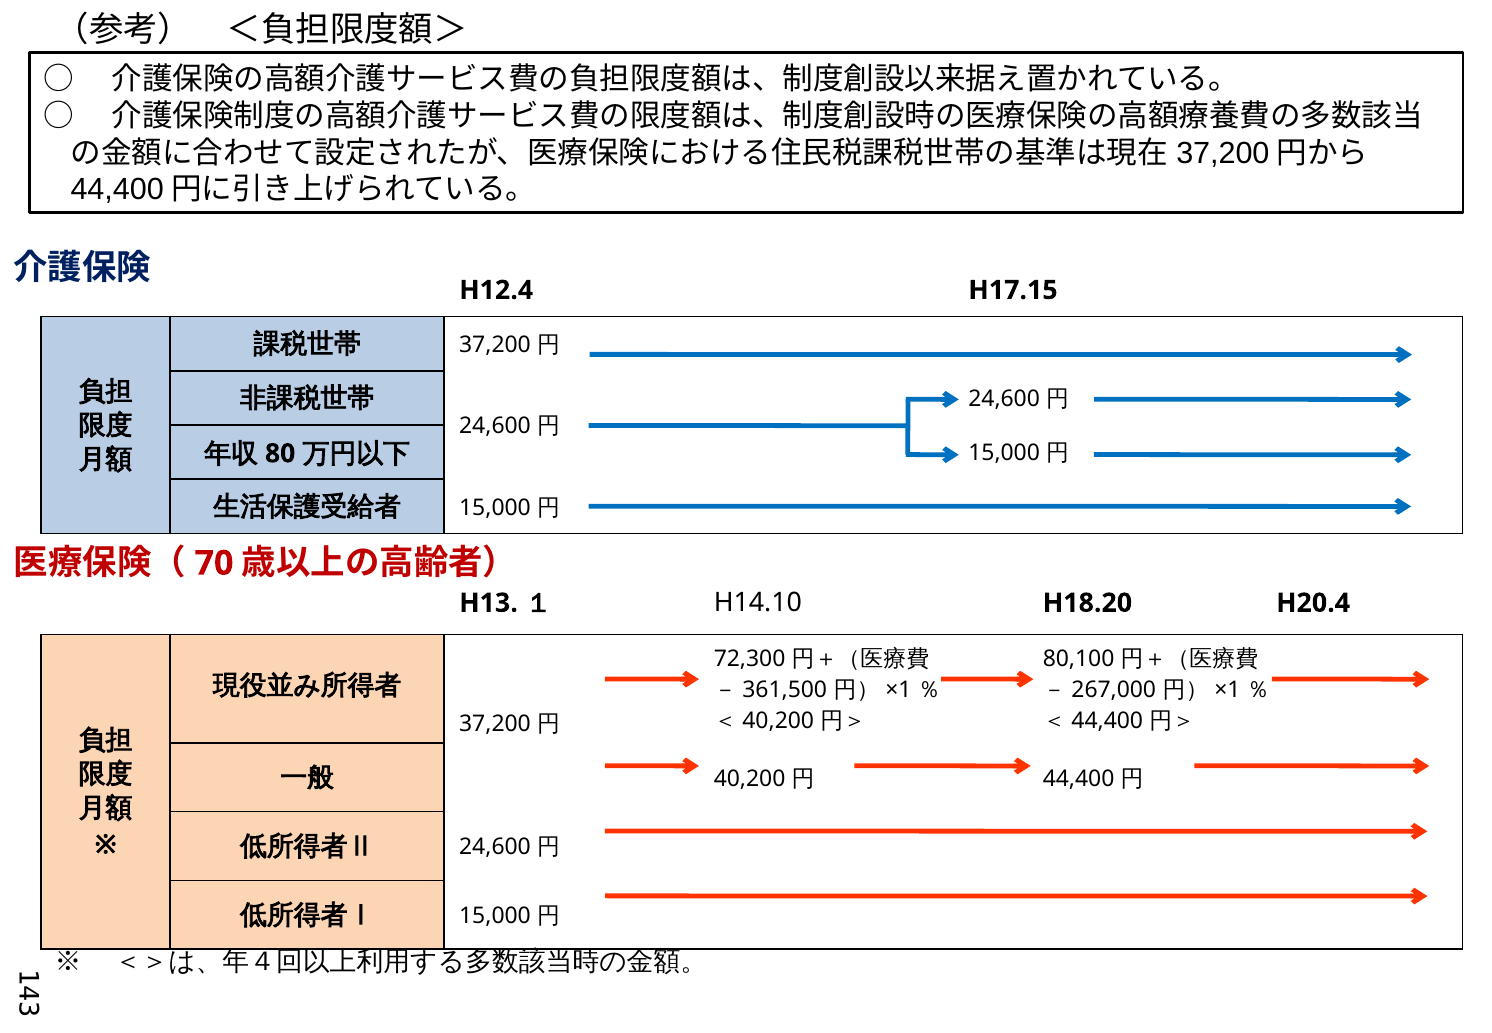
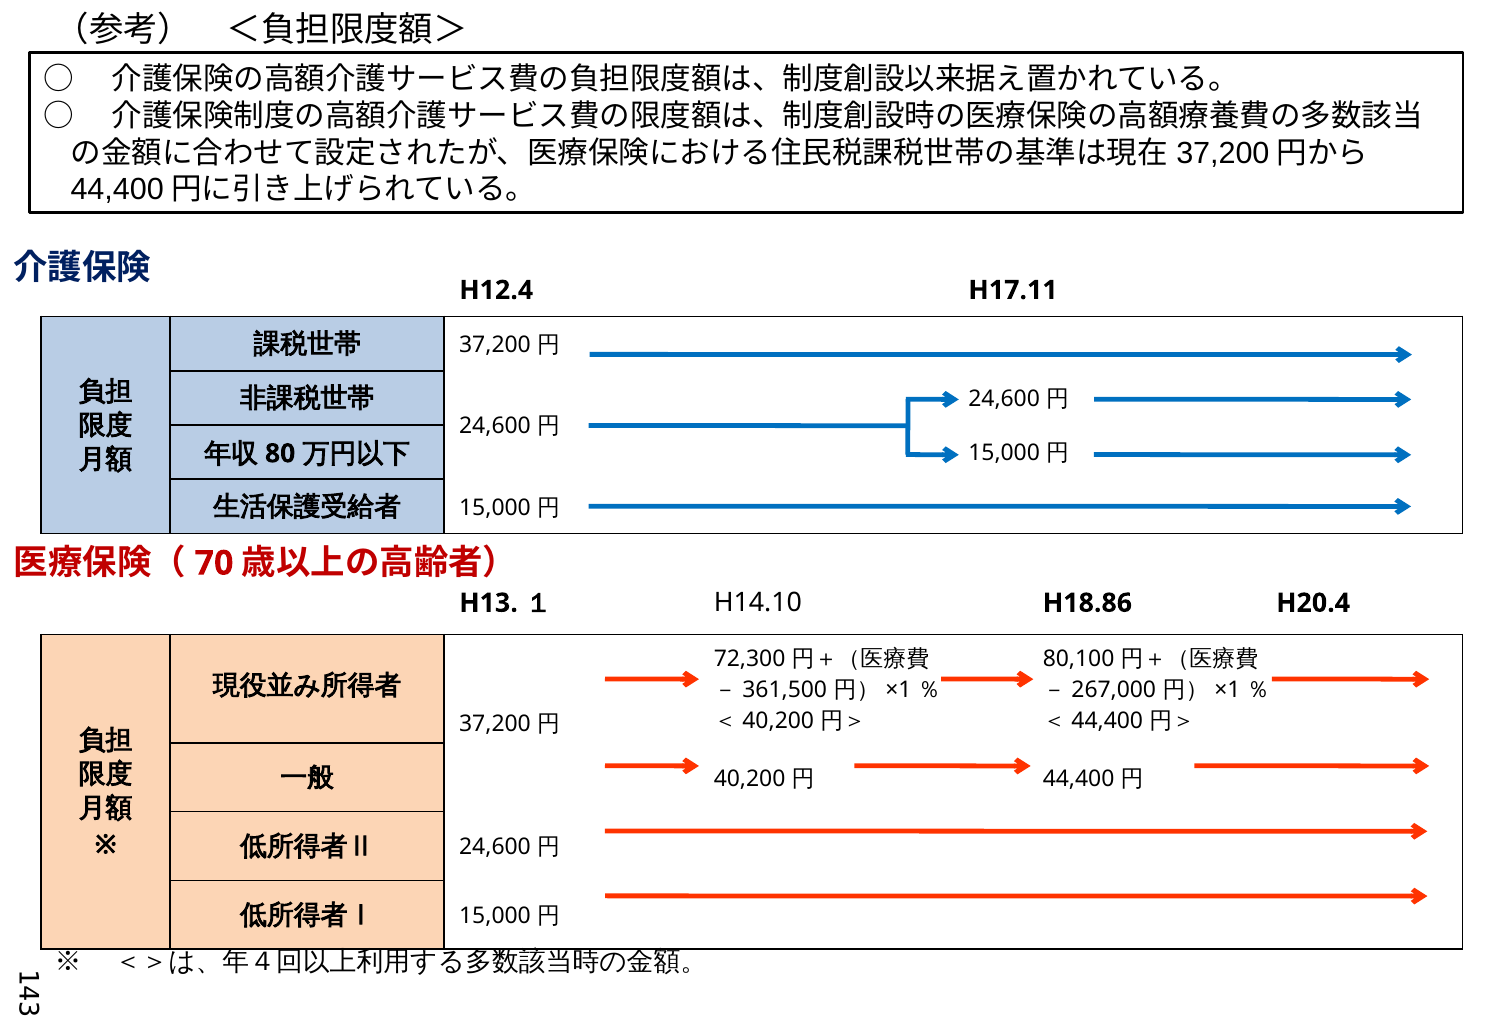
H17.15: H17.15 -> H17.11 (1013, 290)
H18.20: H18.20 -> H18.86 (1087, 603)
